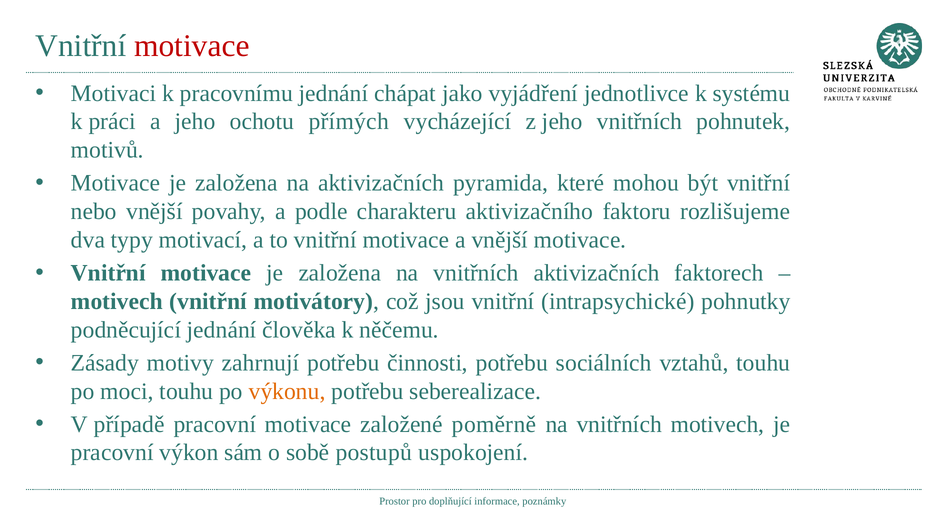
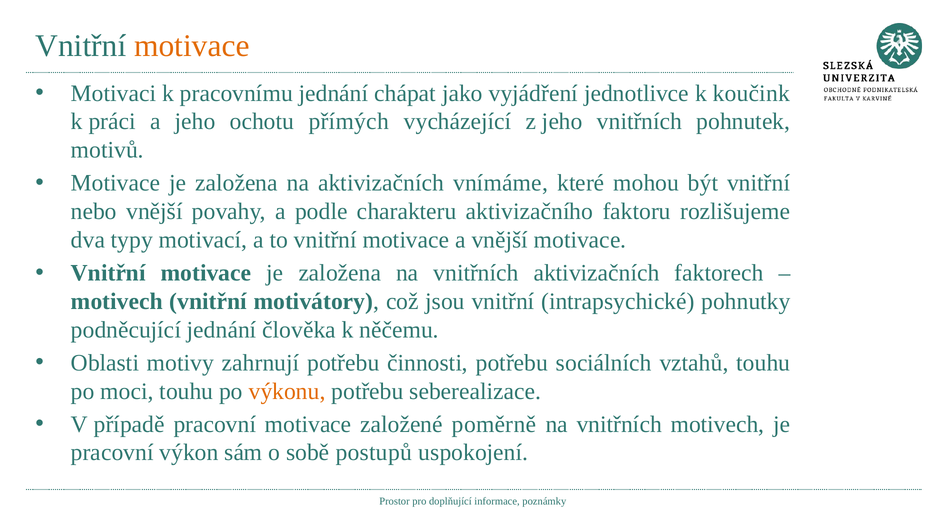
motivace colour: red -> orange (192, 46)
systému: systému -> koučink (751, 93)
pyramida: pyramida -> vnímáme (501, 183)
Zásady: Zásady -> Oblasti (105, 363)
